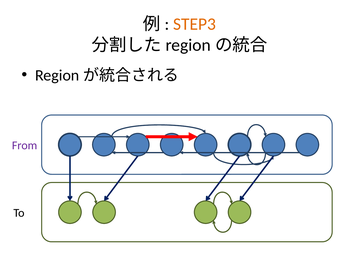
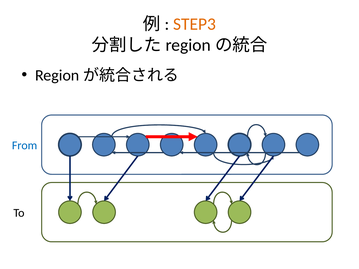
From colour: purple -> blue (25, 146)
